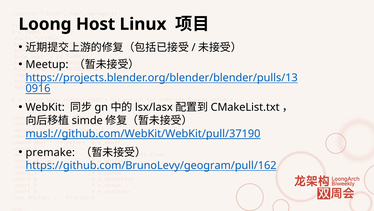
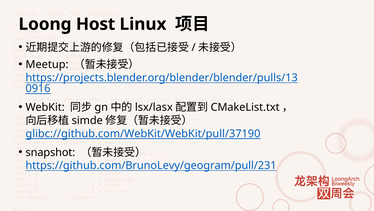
musl://github.com/WebKit/WebKit/pull/37190: musl://github.com/WebKit/WebKit/pull/37190 -> glibc://github.com/WebKit/WebKit/pull/37190 (143, 133)
premake: premake -> snapshot (50, 152)
https://github.com/BrunoLevy/geogram/pull/162: https://github.com/BrunoLevy/geogram/pull/162 -> https://github.com/BrunoLevy/geogram/pull/231 (151, 165)
